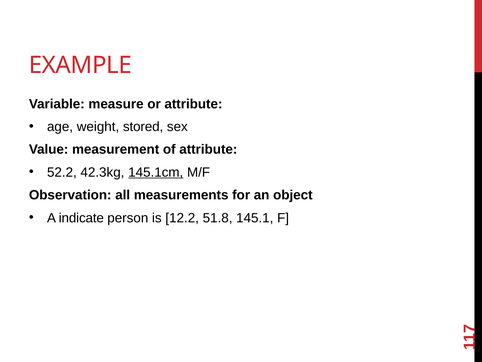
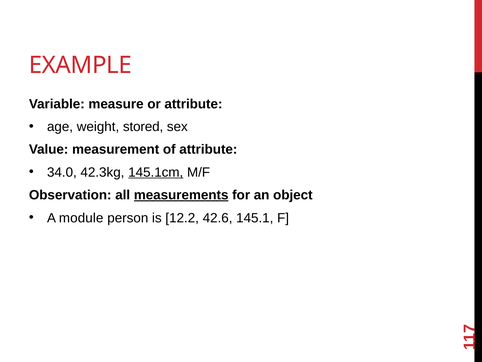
52.2: 52.2 -> 34.0 (62, 172)
measurements underline: none -> present (181, 195)
indicate: indicate -> module (81, 218)
51.8: 51.8 -> 42.6 (218, 218)
